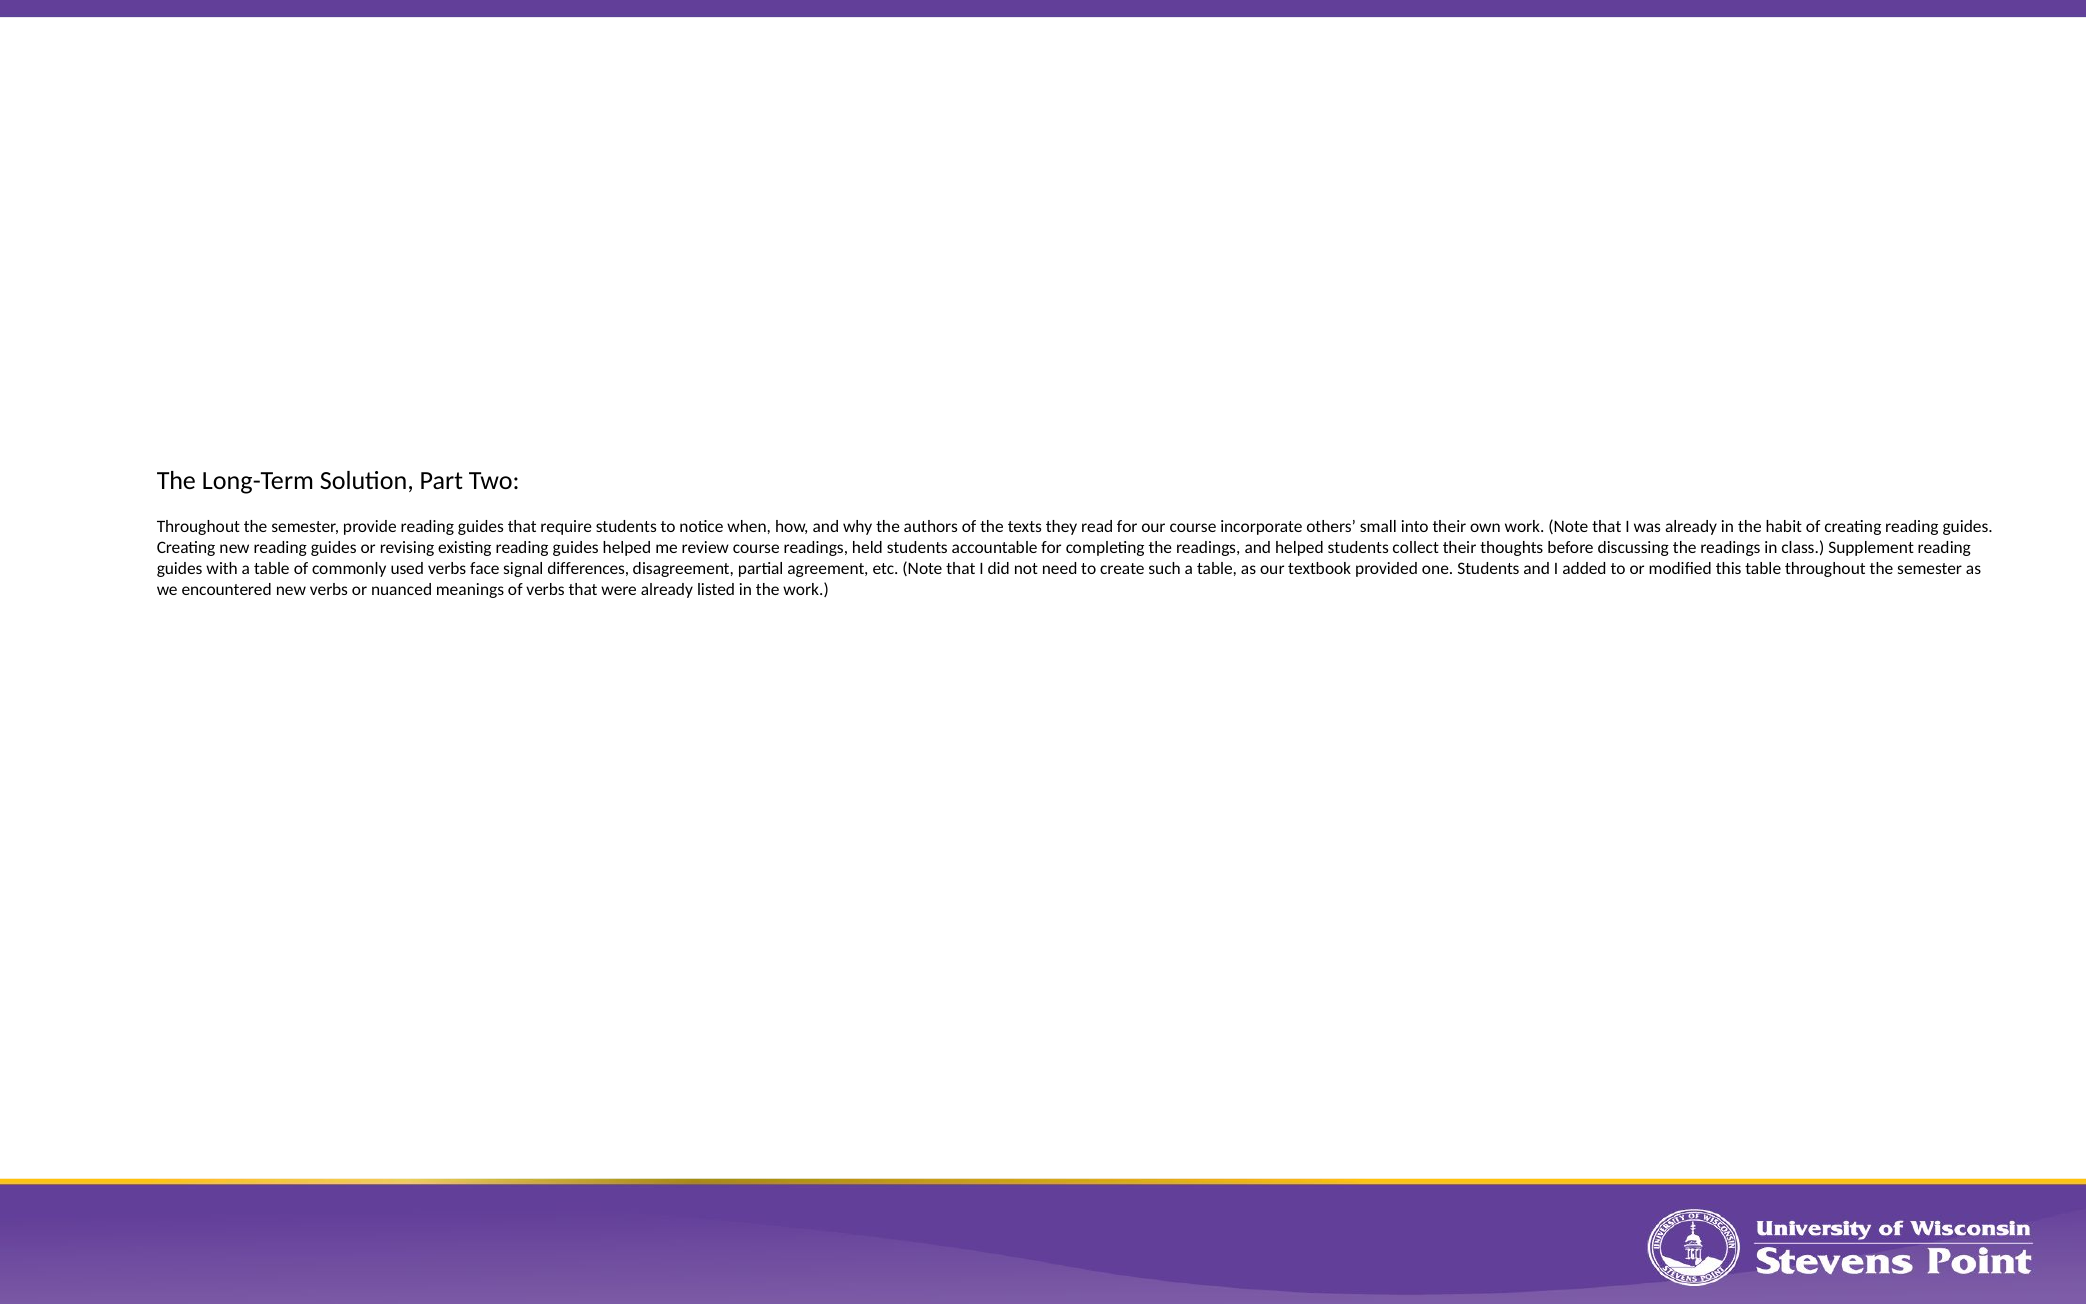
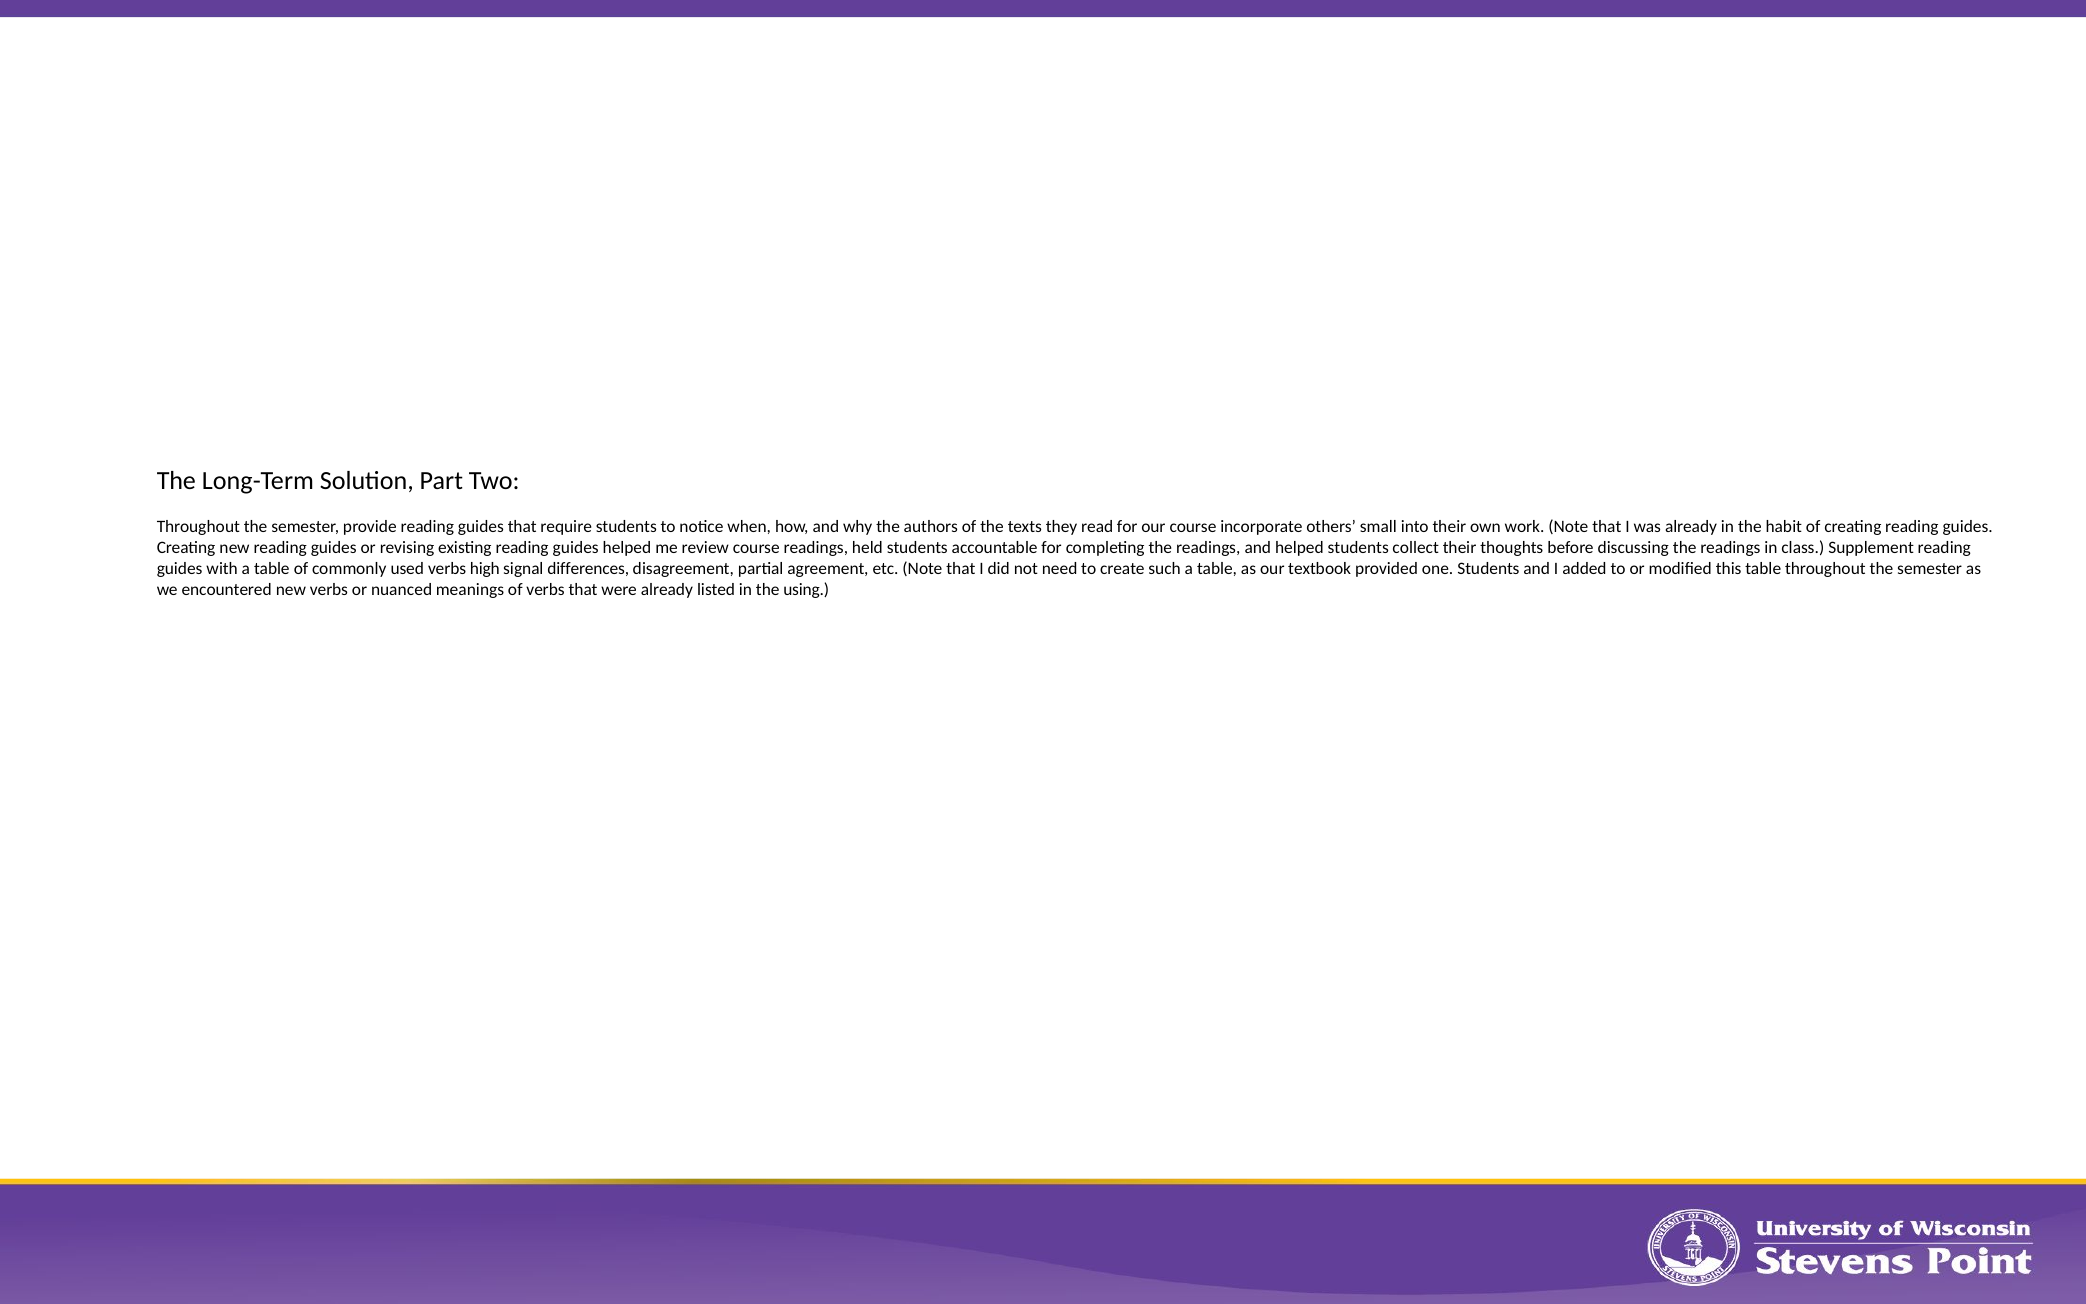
face: face -> high (485, 569)
the work: work -> using (806, 589)
